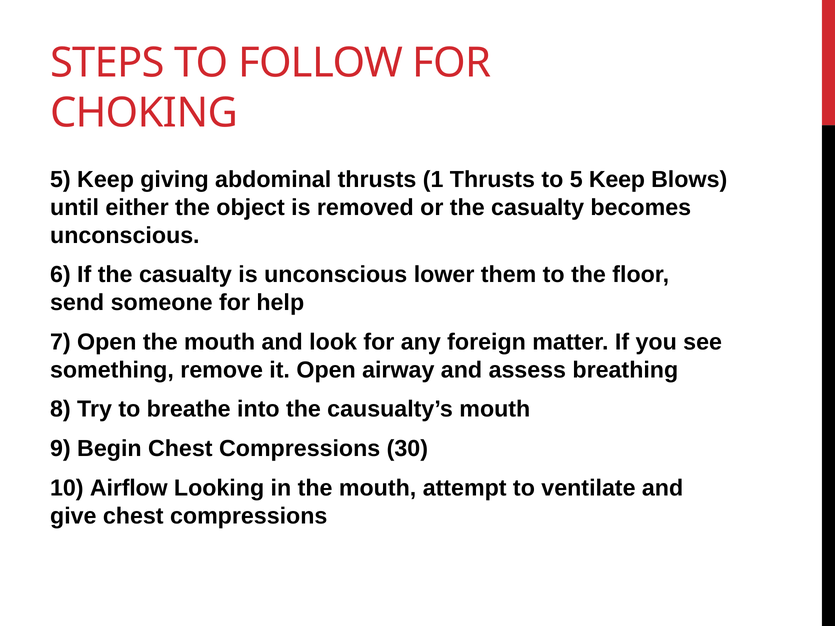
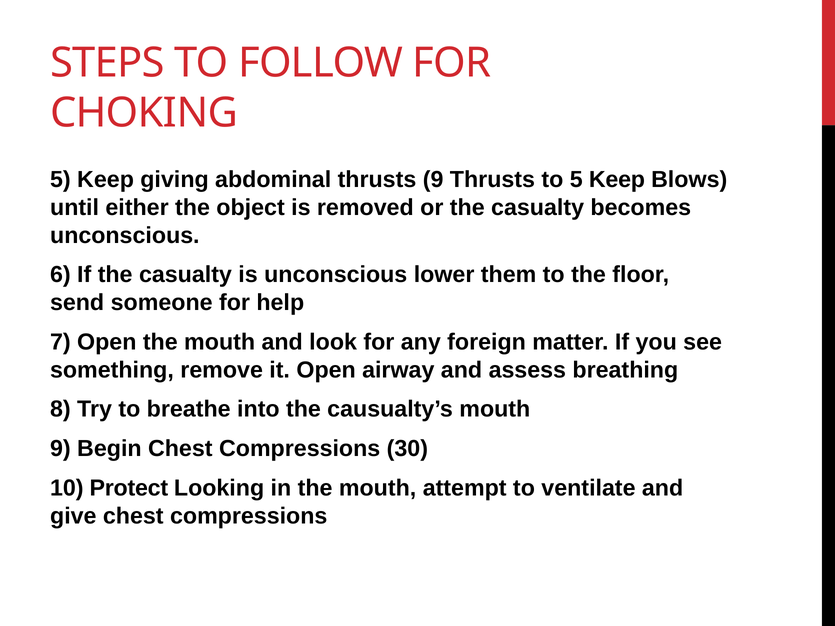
thrusts 1: 1 -> 9 (433, 180)
Airflow: Airflow -> Protect (129, 488)
